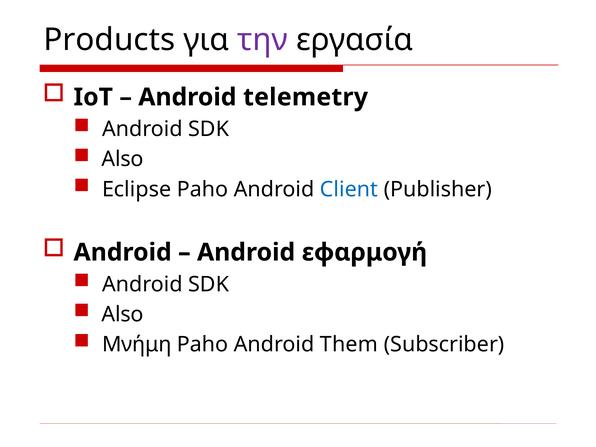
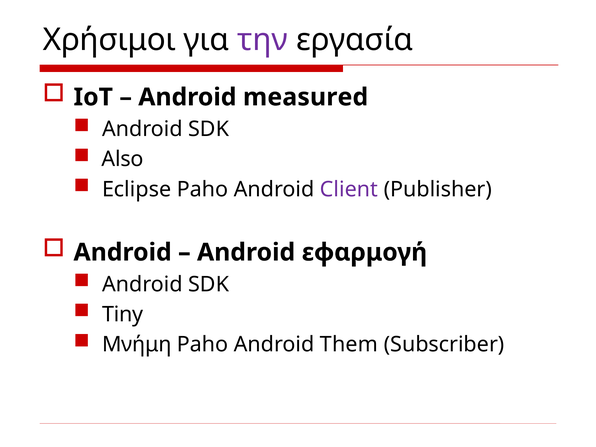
Products: Products -> Xρήσιμοι (110, 40)
telemetry: telemetry -> measured (306, 97)
Client colour: blue -> purple (349, 189)
Also: Also -> Tiny (123, 314)
